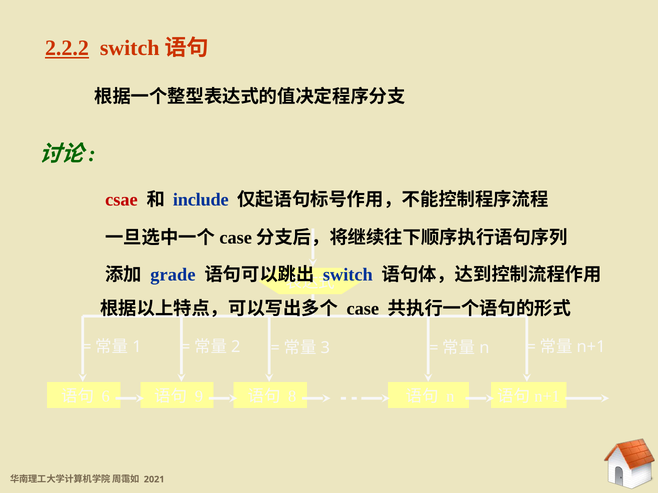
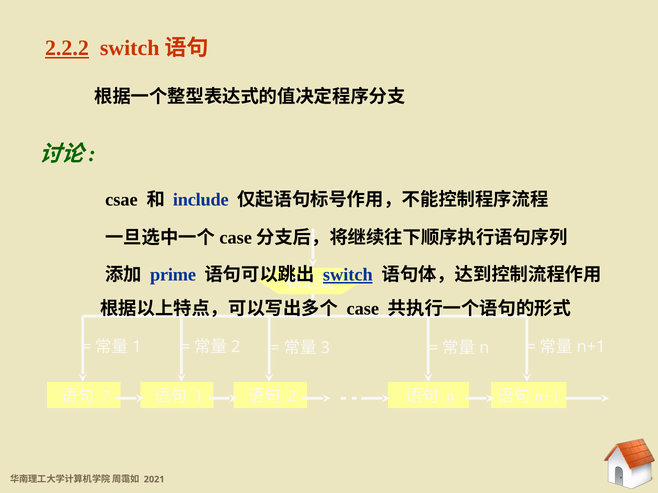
csae colour: red -> black (121, 200)
grade: grade -> prime (173, 275)
switch underline: none -> present (348, 275)
6: 6 -> 7 (106, 397)
9: 9 -> 1 (199, 397)
8: 8 -> 2 (292, 397)
